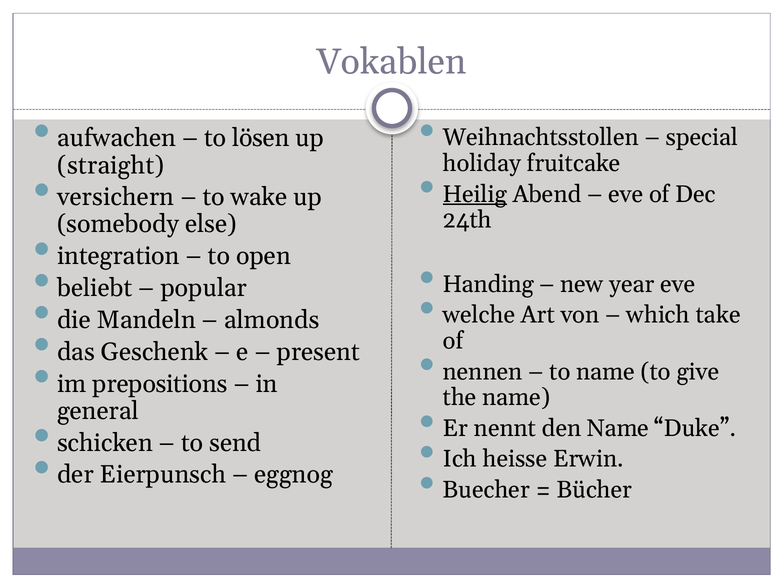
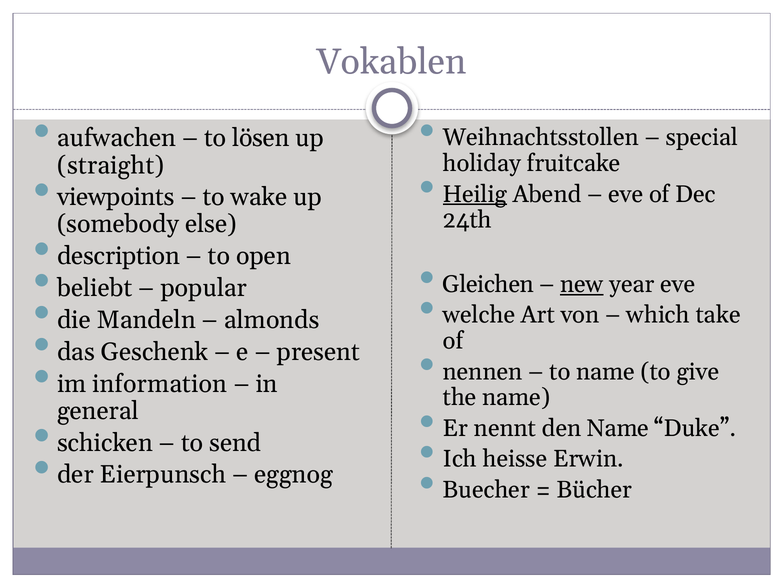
versichern: versichern -> viewpoints (116, 197)
integration: integration -> description (119, 256)
Handing: Handing -> Gleichen (488, 284)
new underline: none -> present (582, 284)
prepositions: prepositions -> information (160, 384)
